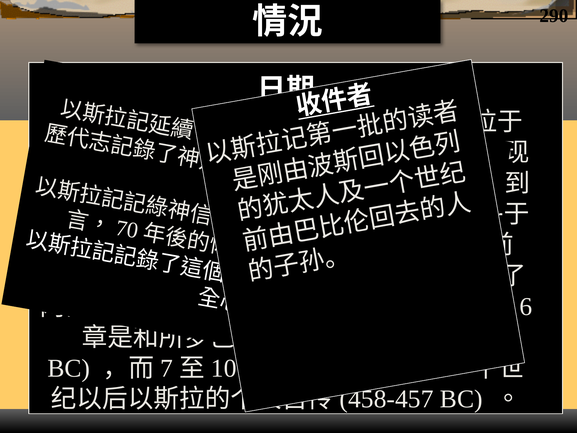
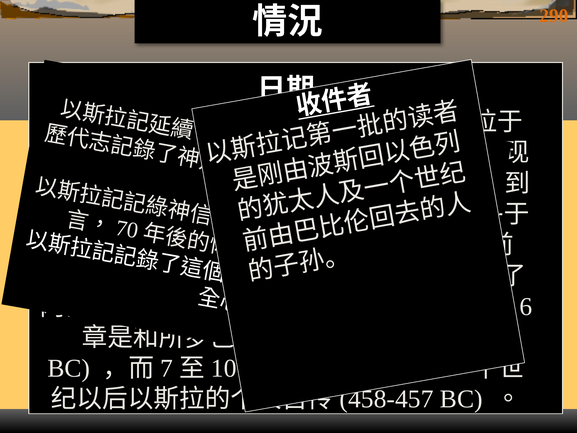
290 colour: black -> orange (554, 16)
